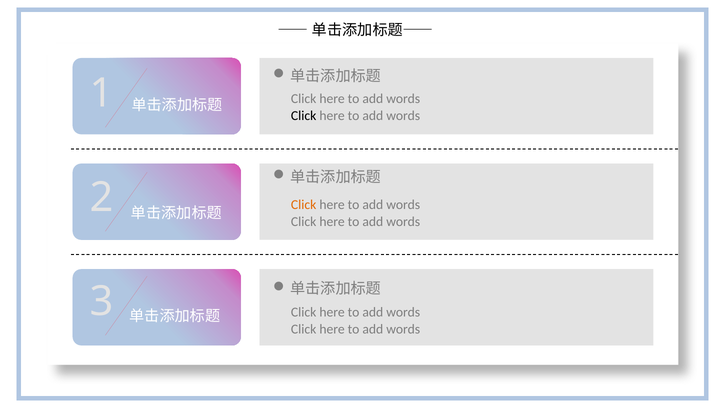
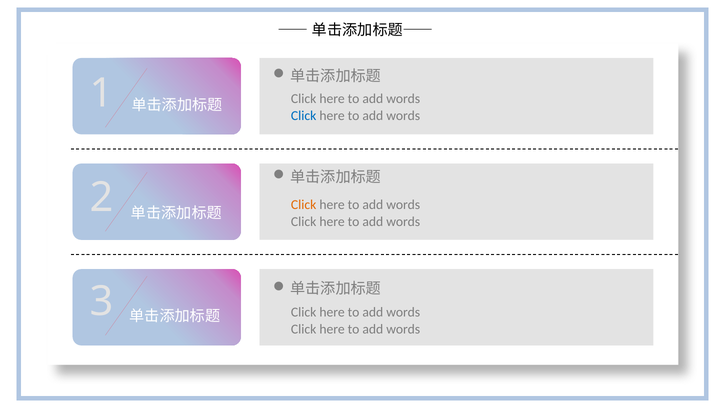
Click colour: black -> blue (304, 116)
